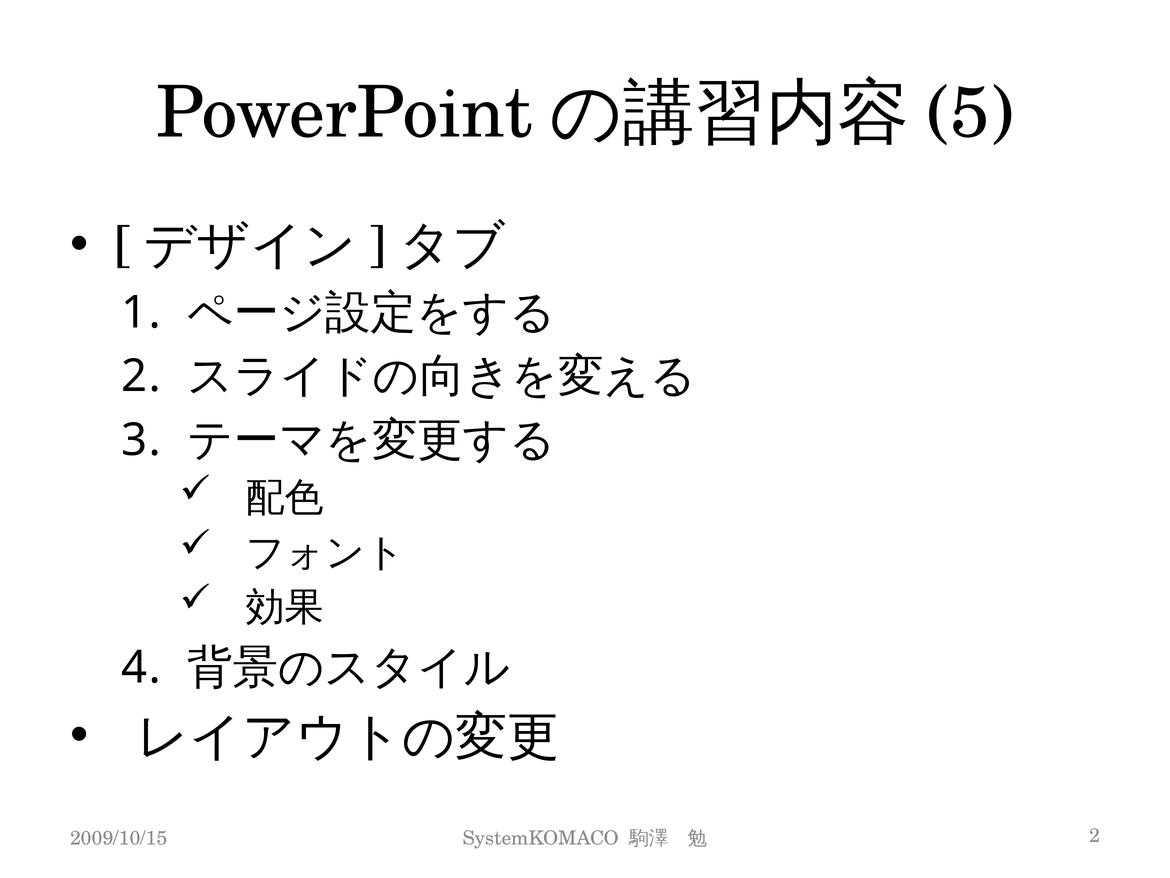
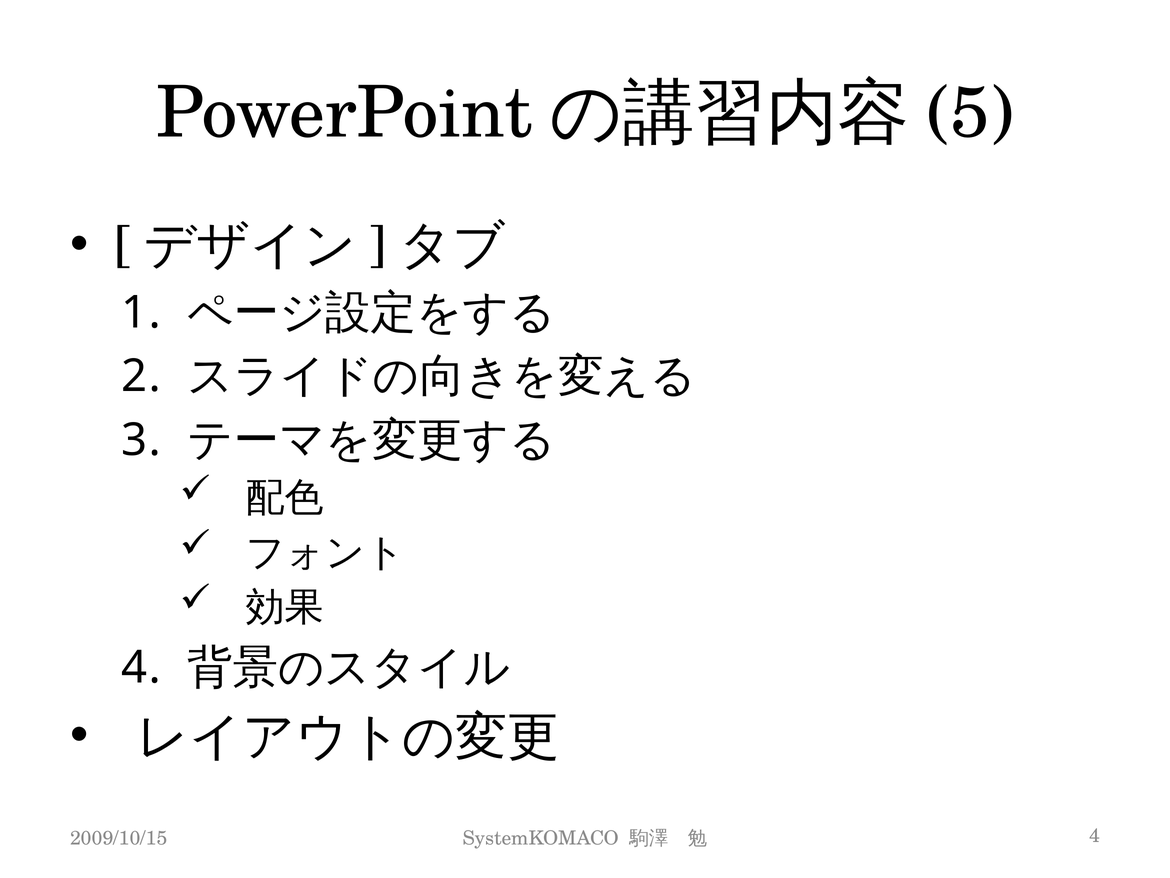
2: 2 -> 4 (1094, 835)
